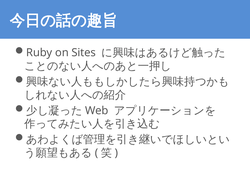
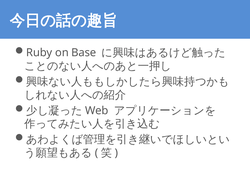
Sites: Sites -> Base (84, 52)
